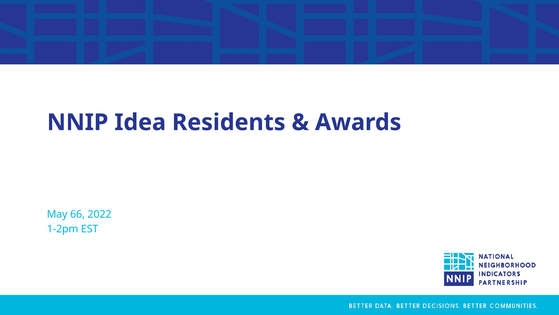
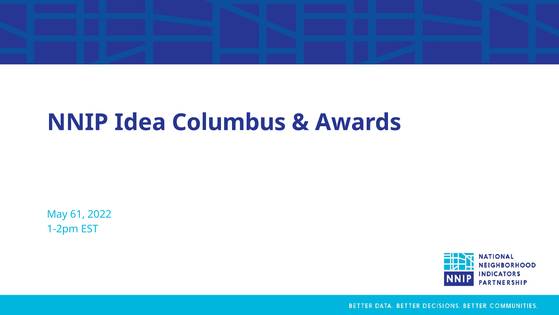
Residents: Residents -> Columbus (229, 122)
66: 66 -> 61 (78, 214)
